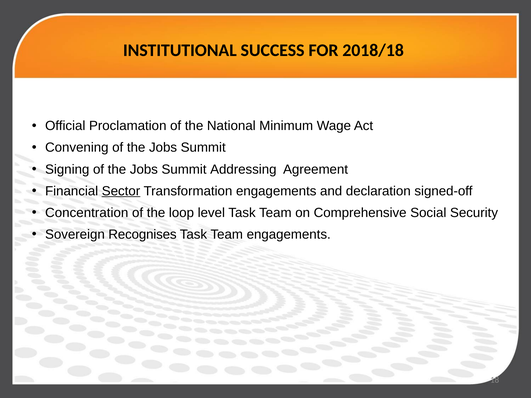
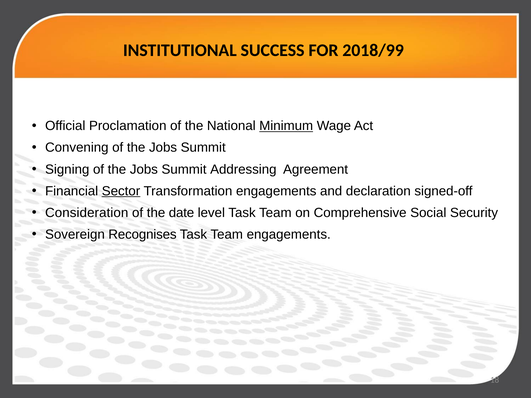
2018/18: 2018/18 -> 2018/99 (373, 50)
Minimum underline: none -> present (286, 126)
Concentration: Concentration -> Consideration (87, 213)
loop: loop -> date (182, 213)
